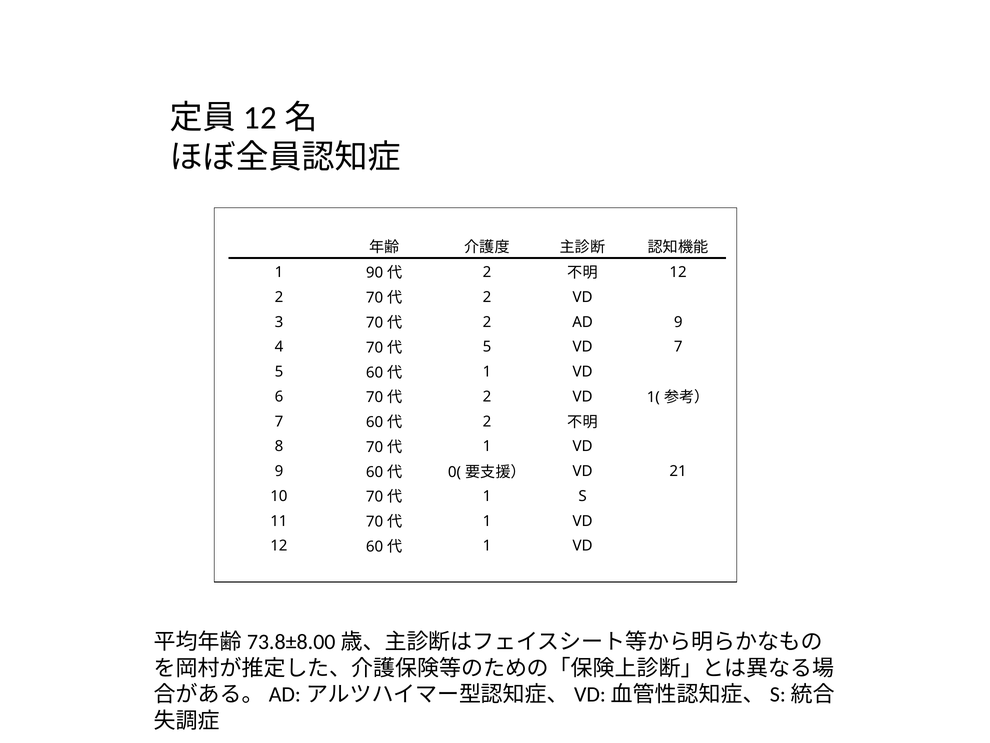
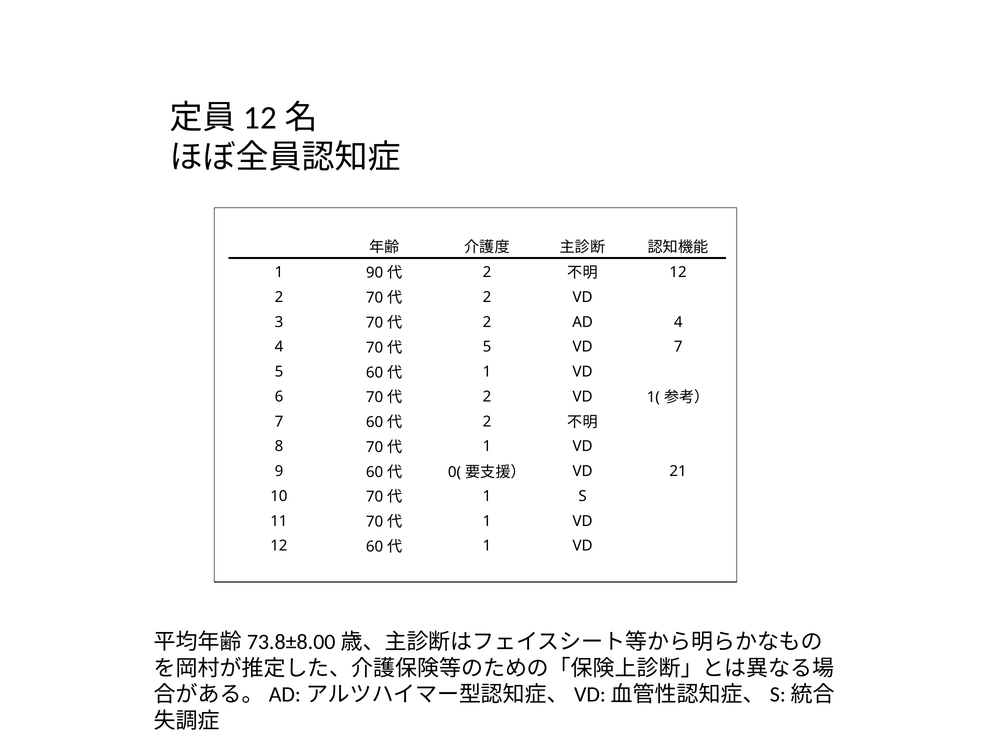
AD 9: 9 -> 4 (678, 322)
